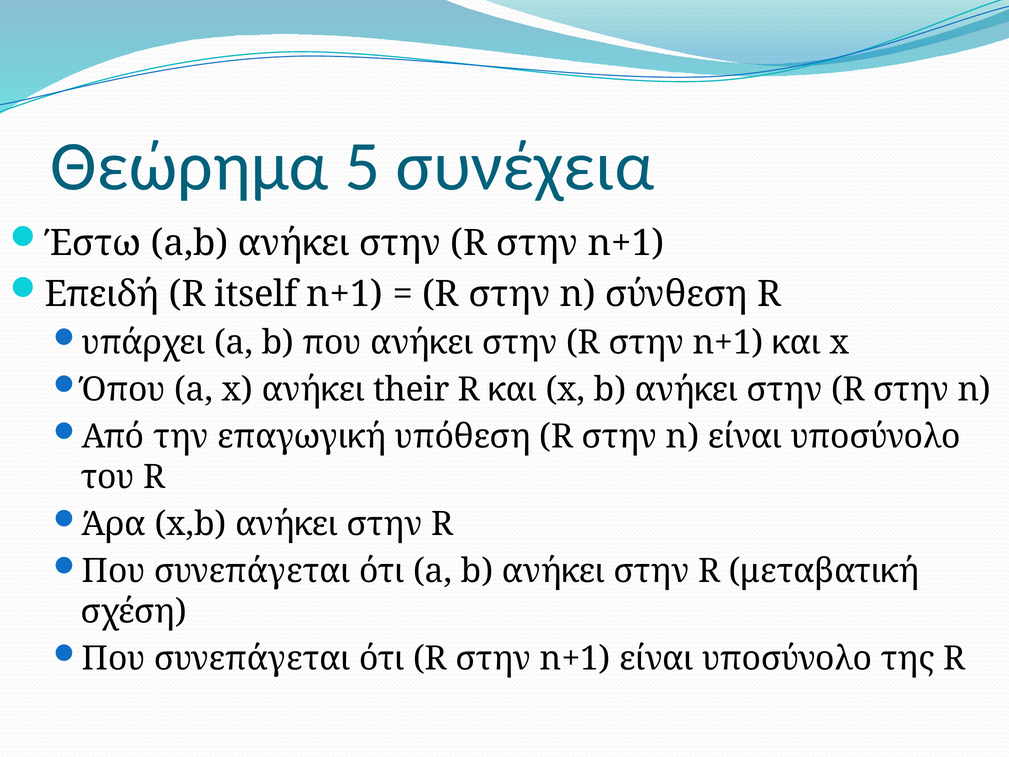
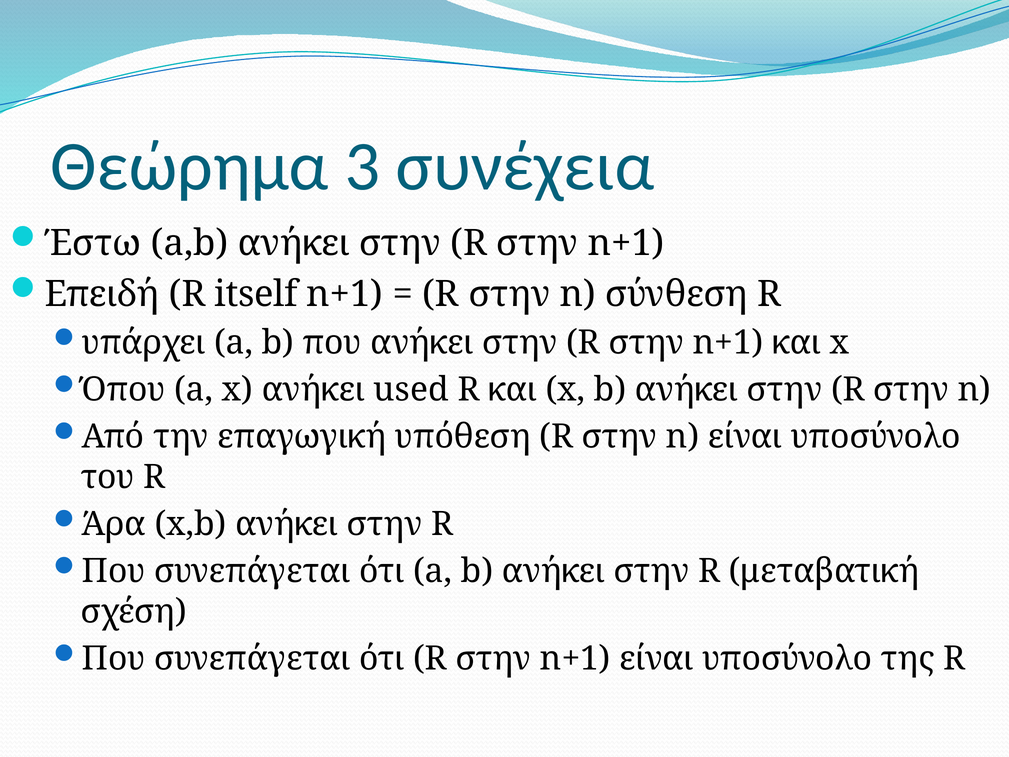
5: 5 -> 3 (362, 167)
their: their -> used (411, 390)
